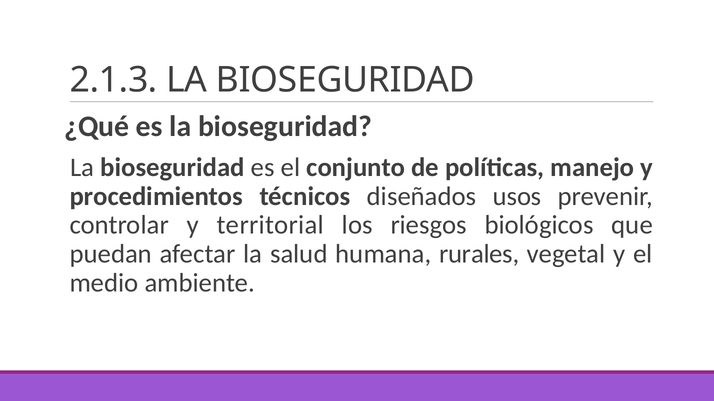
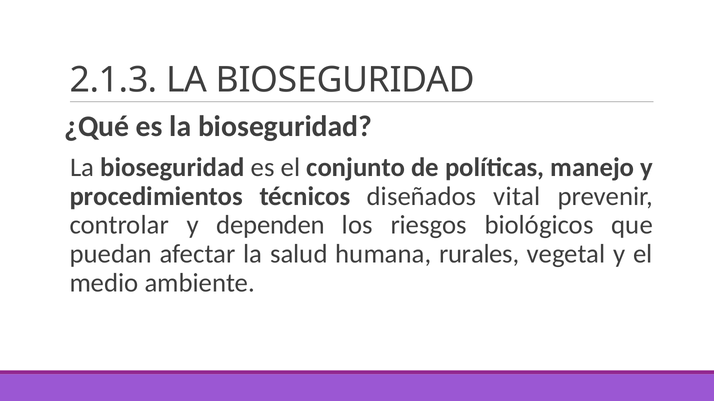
usos: usos -> vital (517, 197)
territorial: territorial -> dependen (271, 225)
